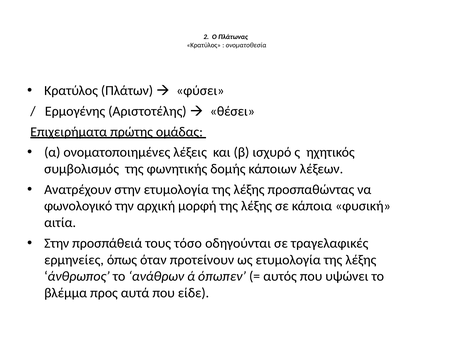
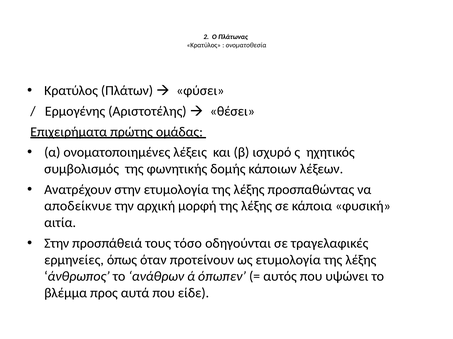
φωνολογικό: φωνολογικό -> αποδείκνυε (78, 207)
